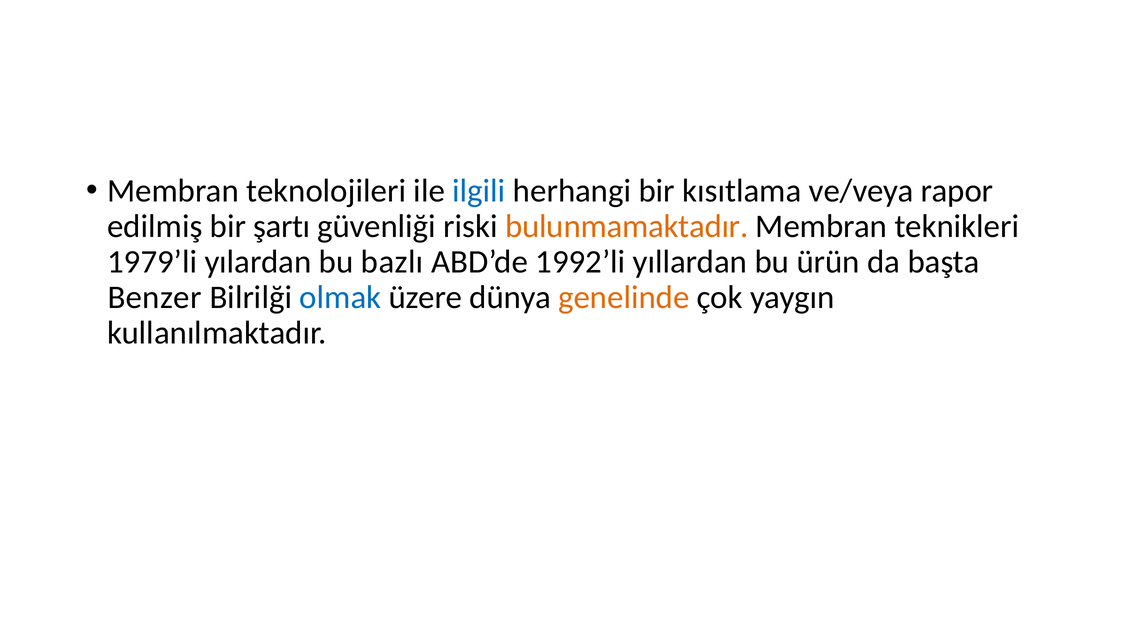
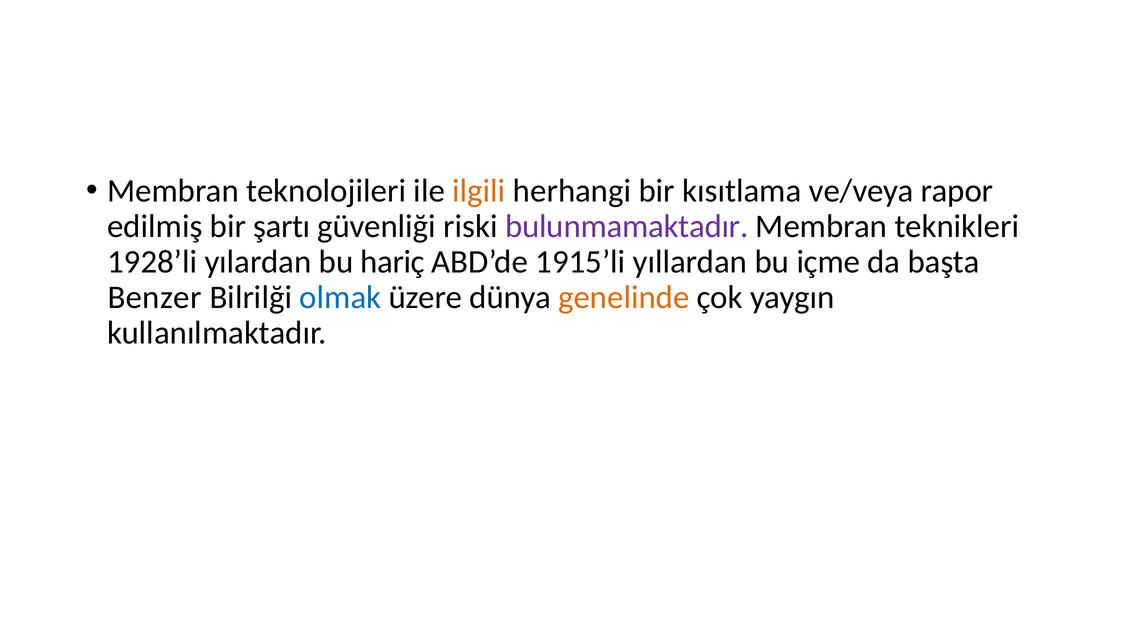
ilgili colour: blue -> orange (479, 191)
bulunmamaktadır colour: orange -> purple (627, 226)
1979’li: 1979’li -> 1928’li (152, 262)
bazlı: bazlı -> hariç (393, 262)
1992’li: 1992’li -> 1915’li (580, 262)
ürün: ürün -> içme (828, 262)
